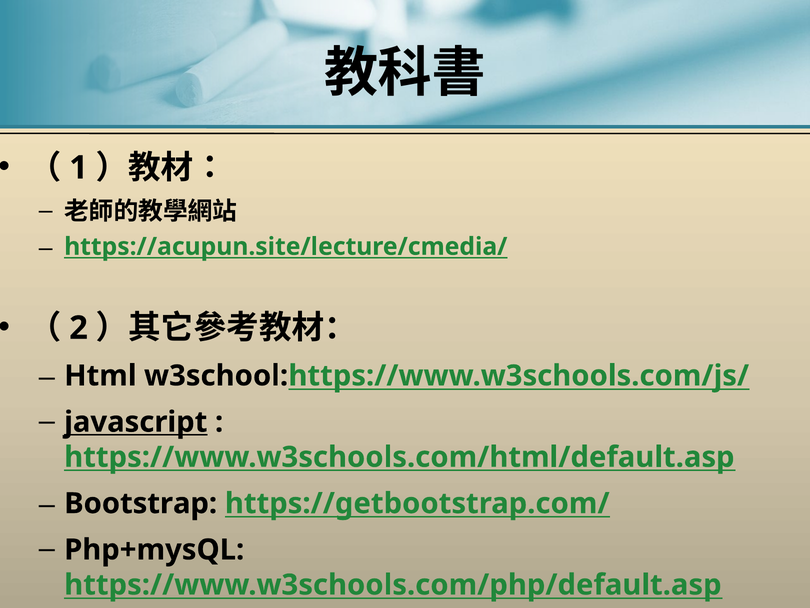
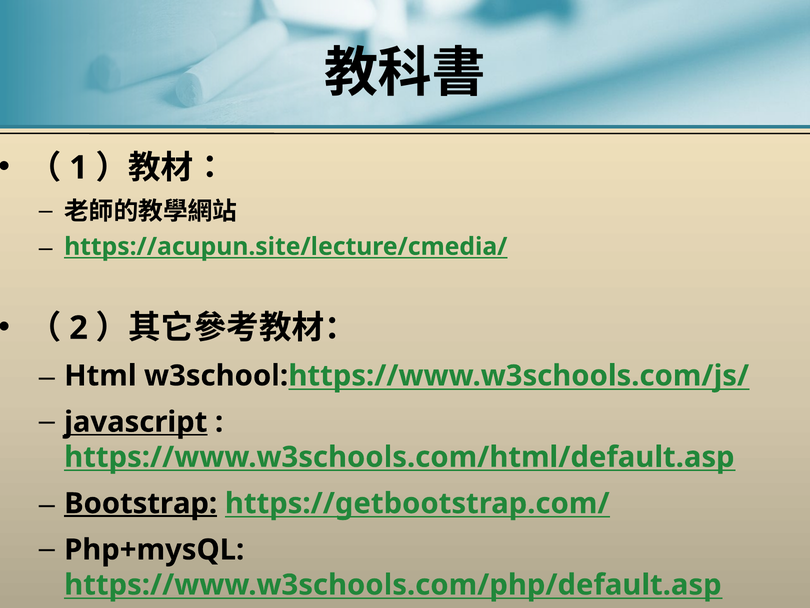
Bootstrap underline: none -> present (141, 503)
